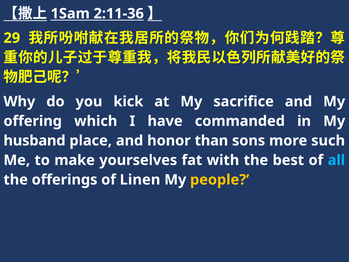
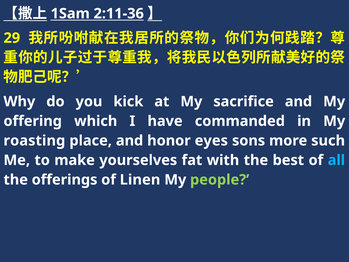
husband: husband -> roasting (34, 141)
than: than -> eyes (211, 141)
people colour: yellow -> light green (220, 180)
